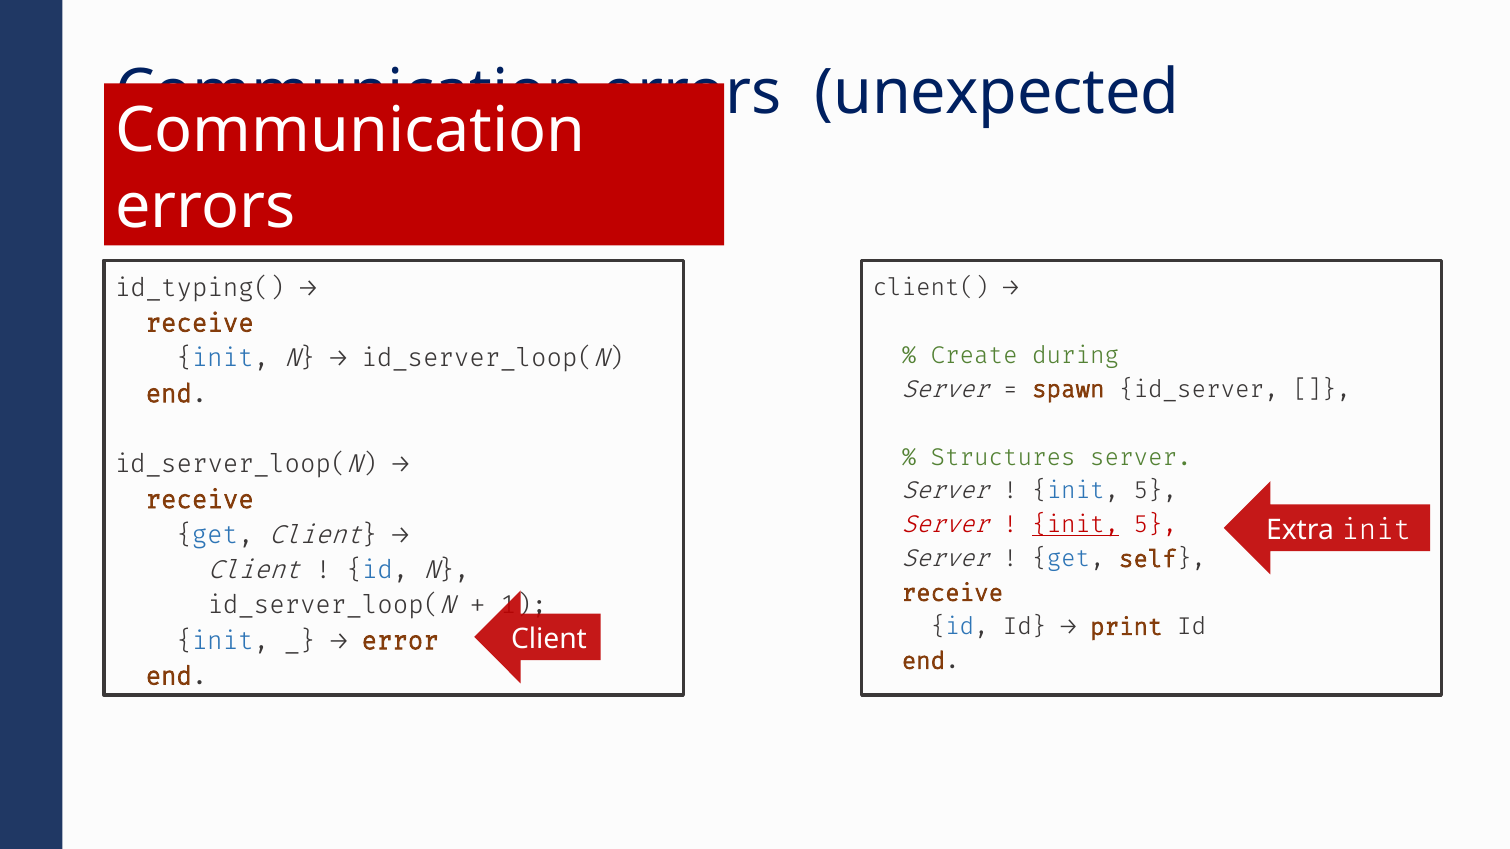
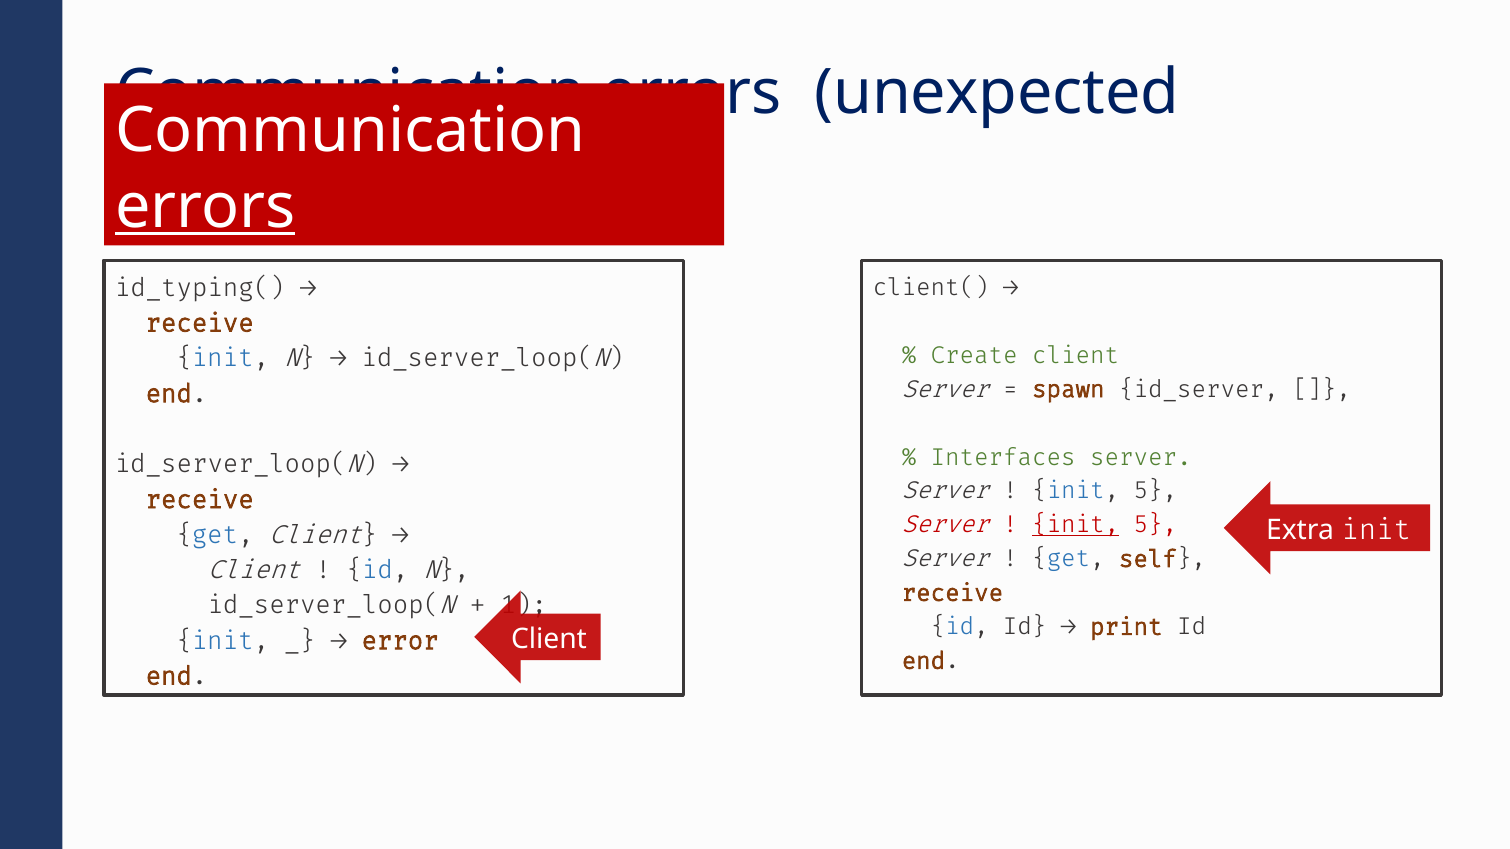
errors underline: none -> present (205, 207)
Create during: during -> client (1083, 356)
Structures: Structures -> Interfaces (1003, 457)
